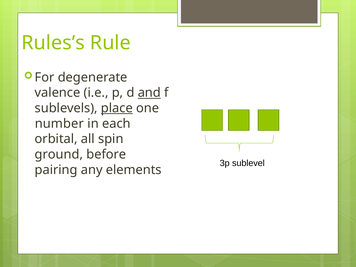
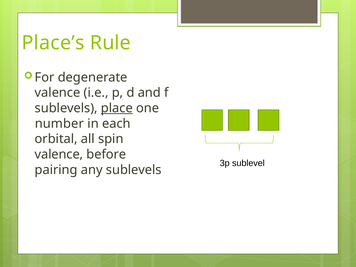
Rules’s: Rules’s -> Place’s (53, 43)
and underline: present -> none (149, 93)
ground: ground -> valence (59, 154)
any elements: elements -> sublevels (134, 170)
